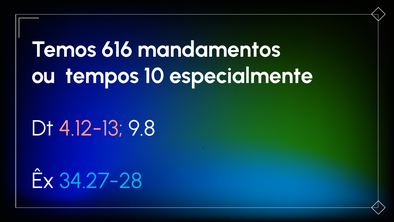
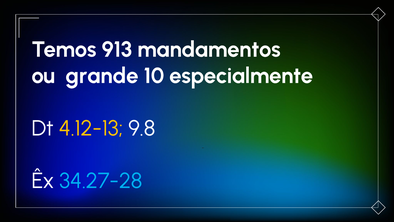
616: 616 -> 913 (117, 49)
tempos: tempos -> grande (102, 76)
4.12-13 colour: pink -> yellow (91, 128)
